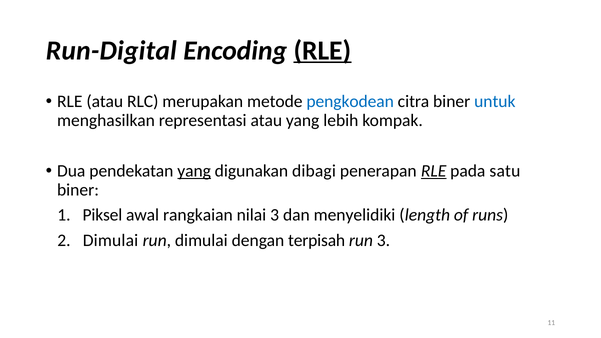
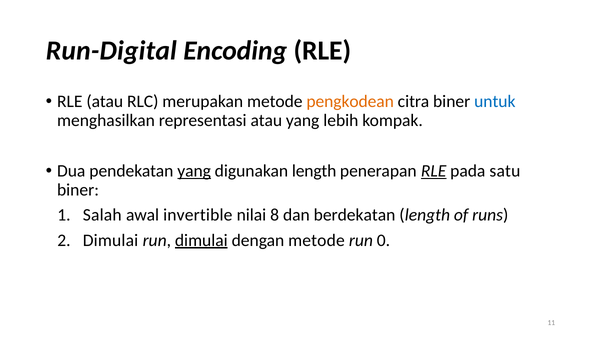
RLE underline: present -> none (322, 50)
pengkodean colour: blue -> orange (350, 102)
digunakan dibagi: dibagi -> length (314, 171)
Piksel: Piksel -> Salah (102, 215)
rangkaian: rangkaian -> invertible (198, 215)
nilai 3: 3 -> 8 (275, 215)
menyelidiki: menyelidiki -> berdekatan (355, 215)
dimulai underline: none -> present (201, 240)
dengan terpisah: terpisah -> metode (316, 240)
run 3: 3 -> 0 (383, 240)
